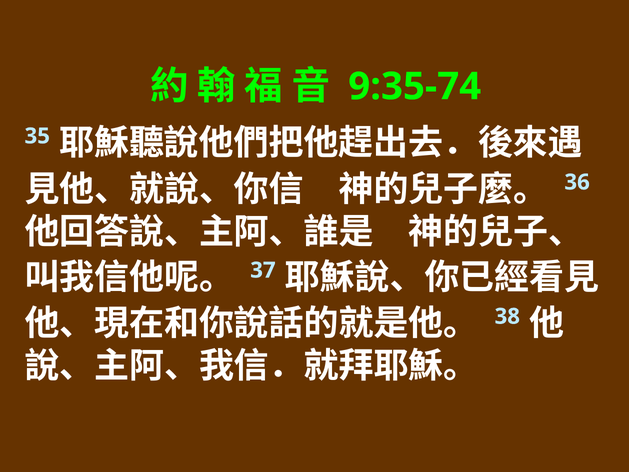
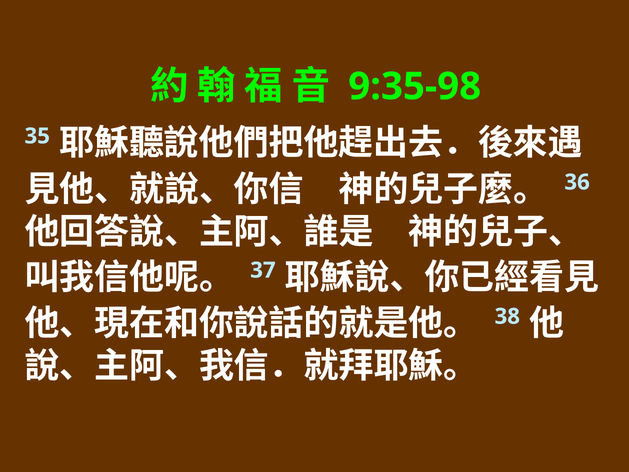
9:35-74: 9:35-74 -> 9:35-98 (415, 86)
